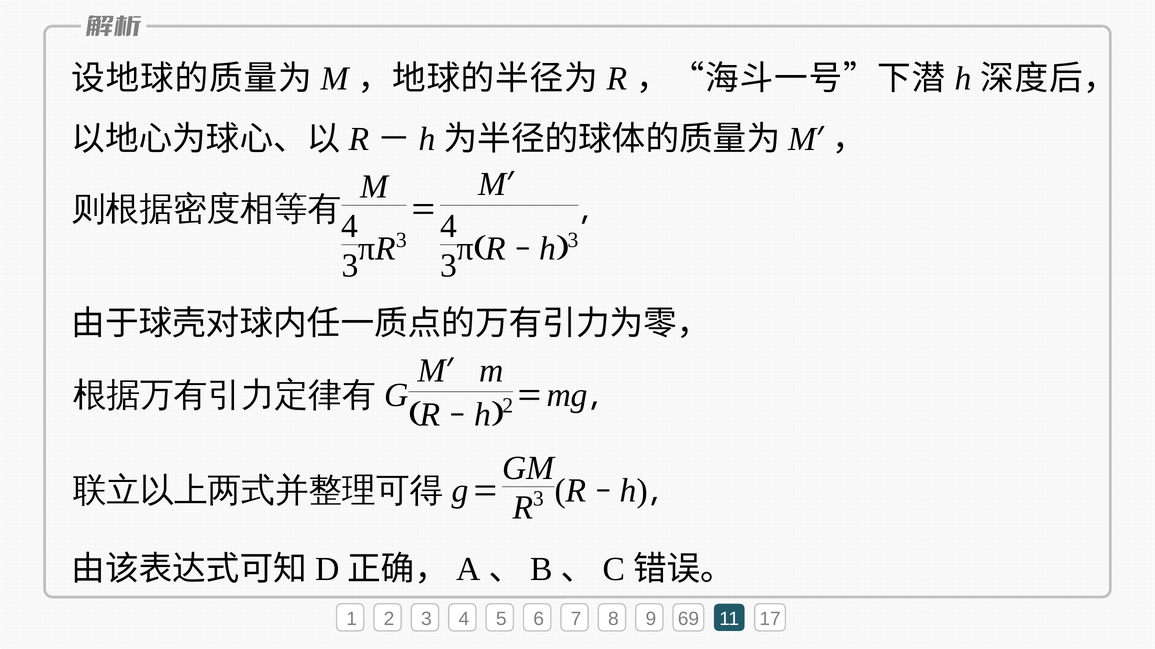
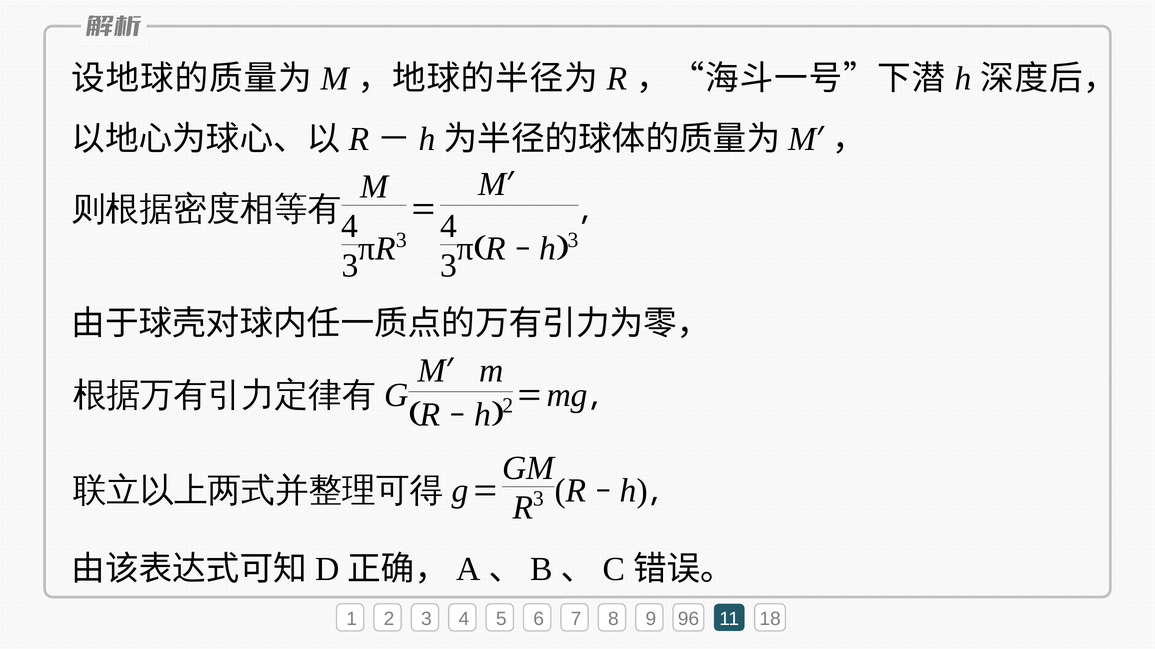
69: 69 -> 96 (688, 619)
17: 17 -> 18 (770, 619)
